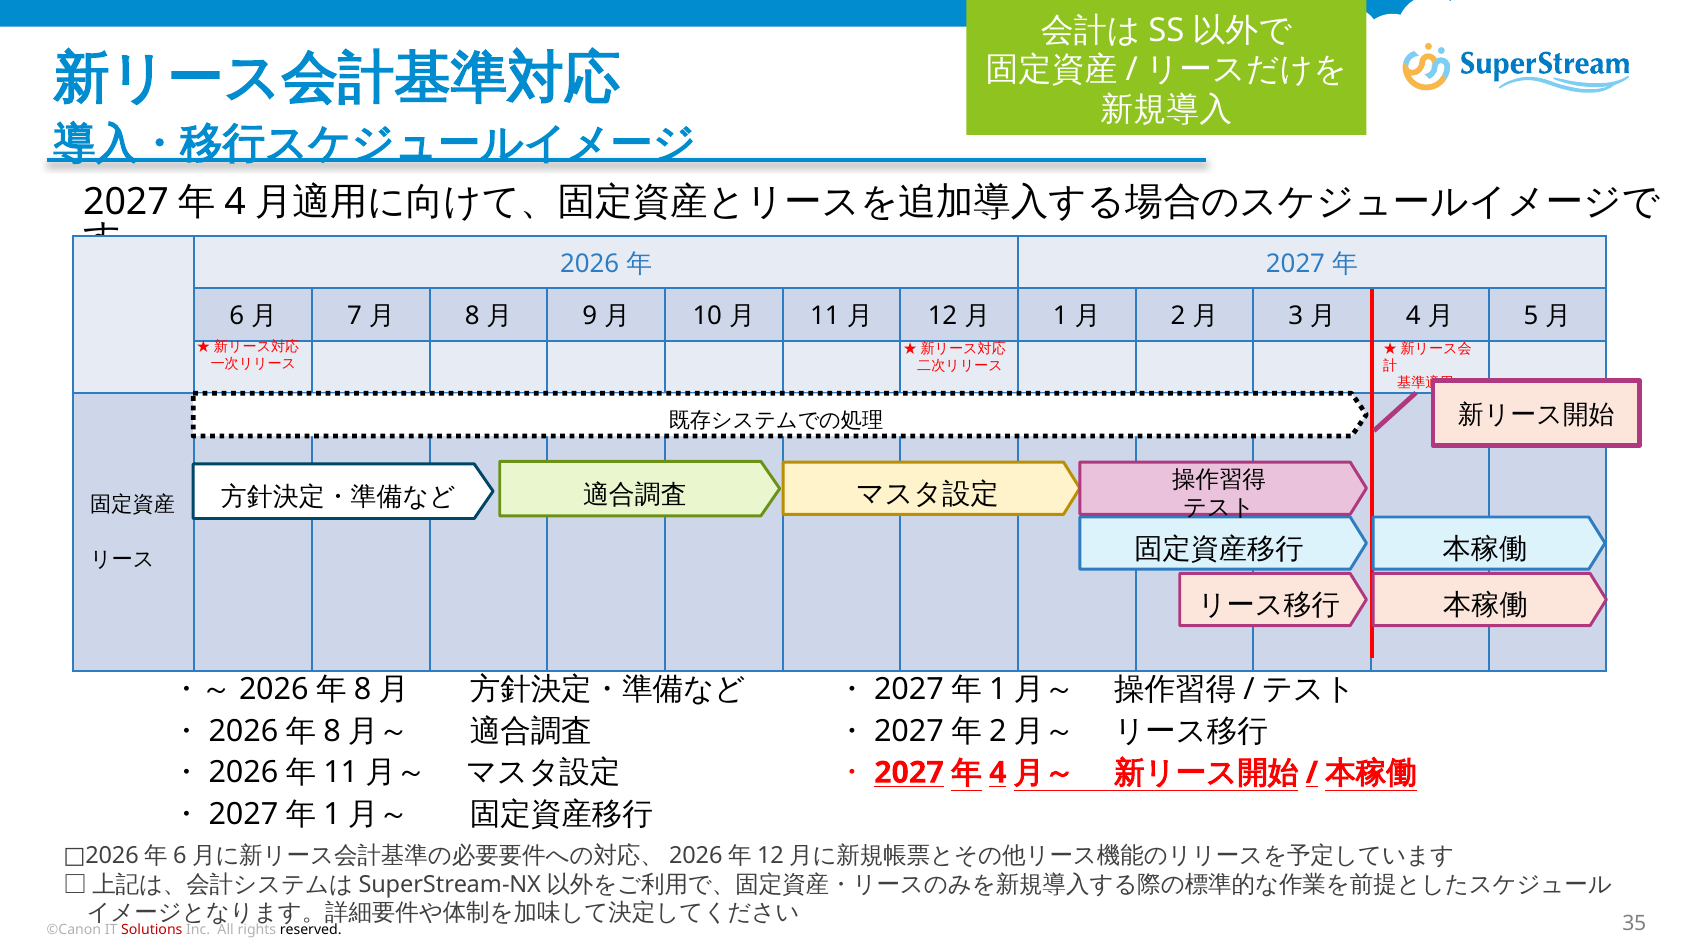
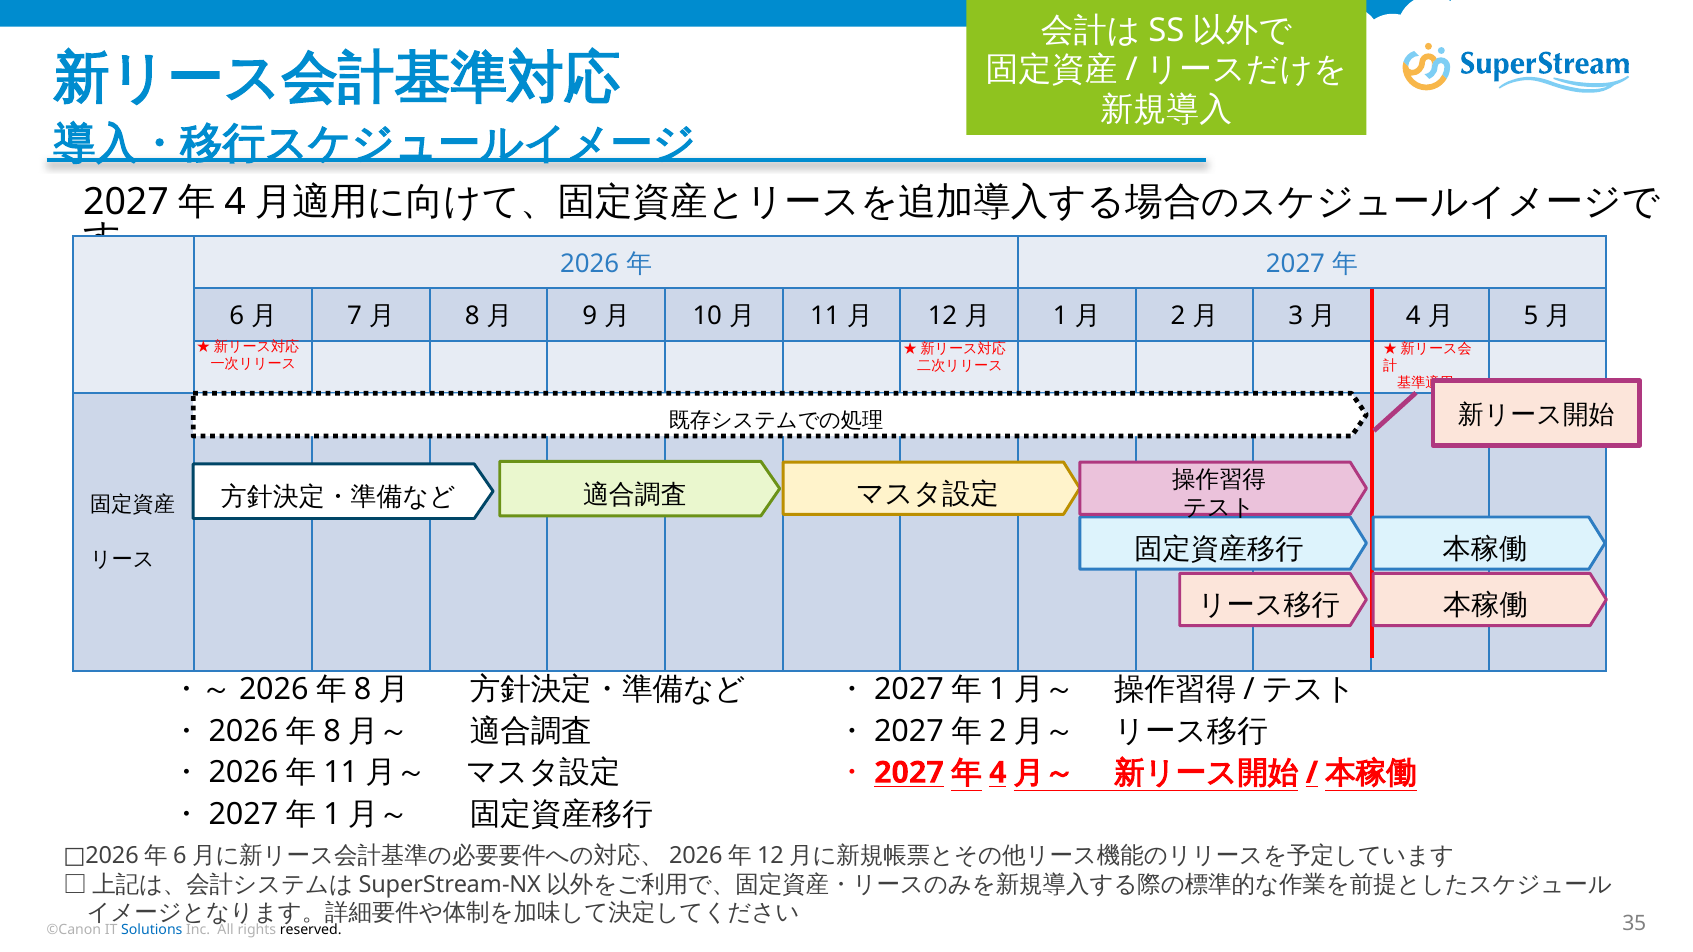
Solutions colour: red -> blue (152, 931)
